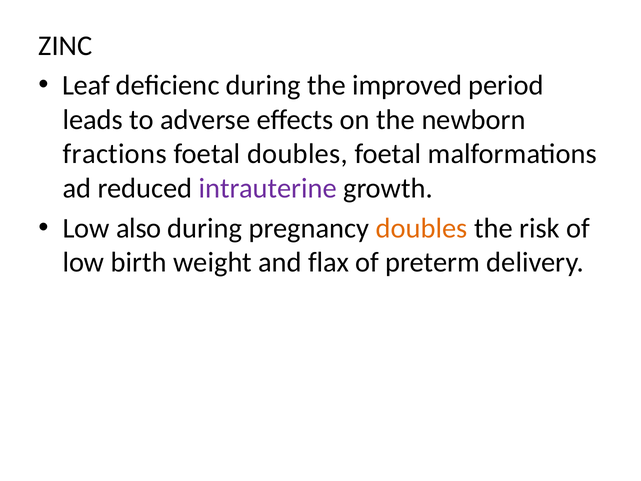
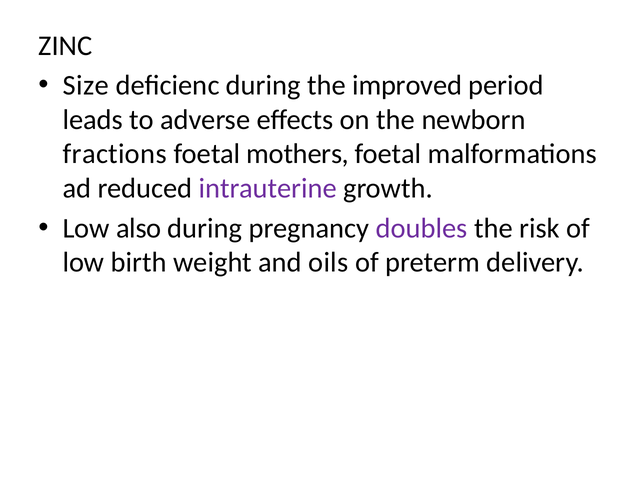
Leaf: Leaf -> Size (86, 86)
foetal doubles: doubles -> mothers (298, 154)
doubles colour: orange -> purple (422, 228)
flax: flax -> oils (328, 262)
